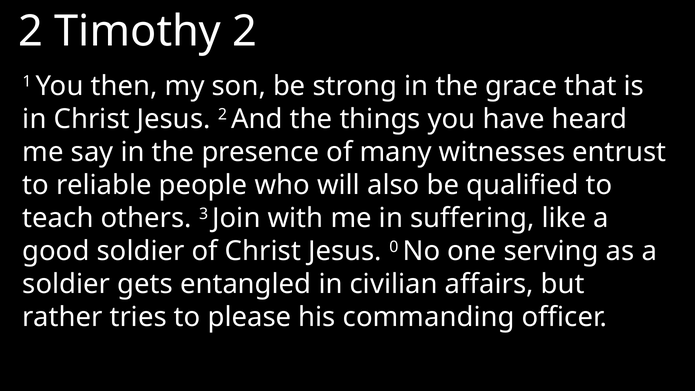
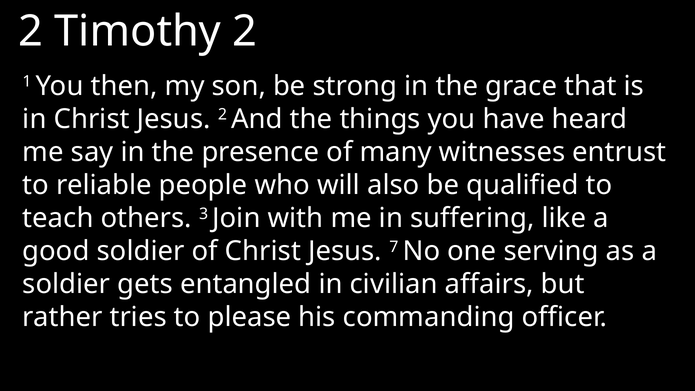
0: 0 -> 7 (394, 247)
